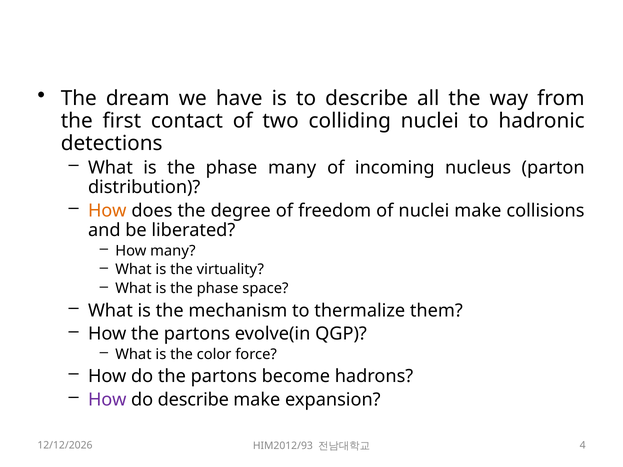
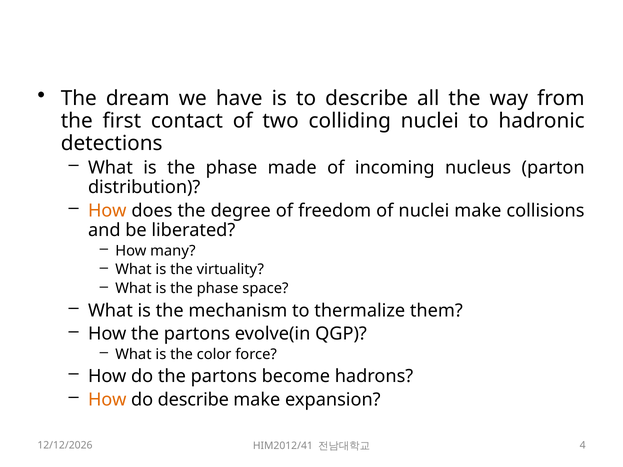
phase many: many -> made (292, 168)
How colour: purple -> orange (107, 400)
HIM2012/93: HIM2012/93 -> HIM2012/41 (283, 446)
